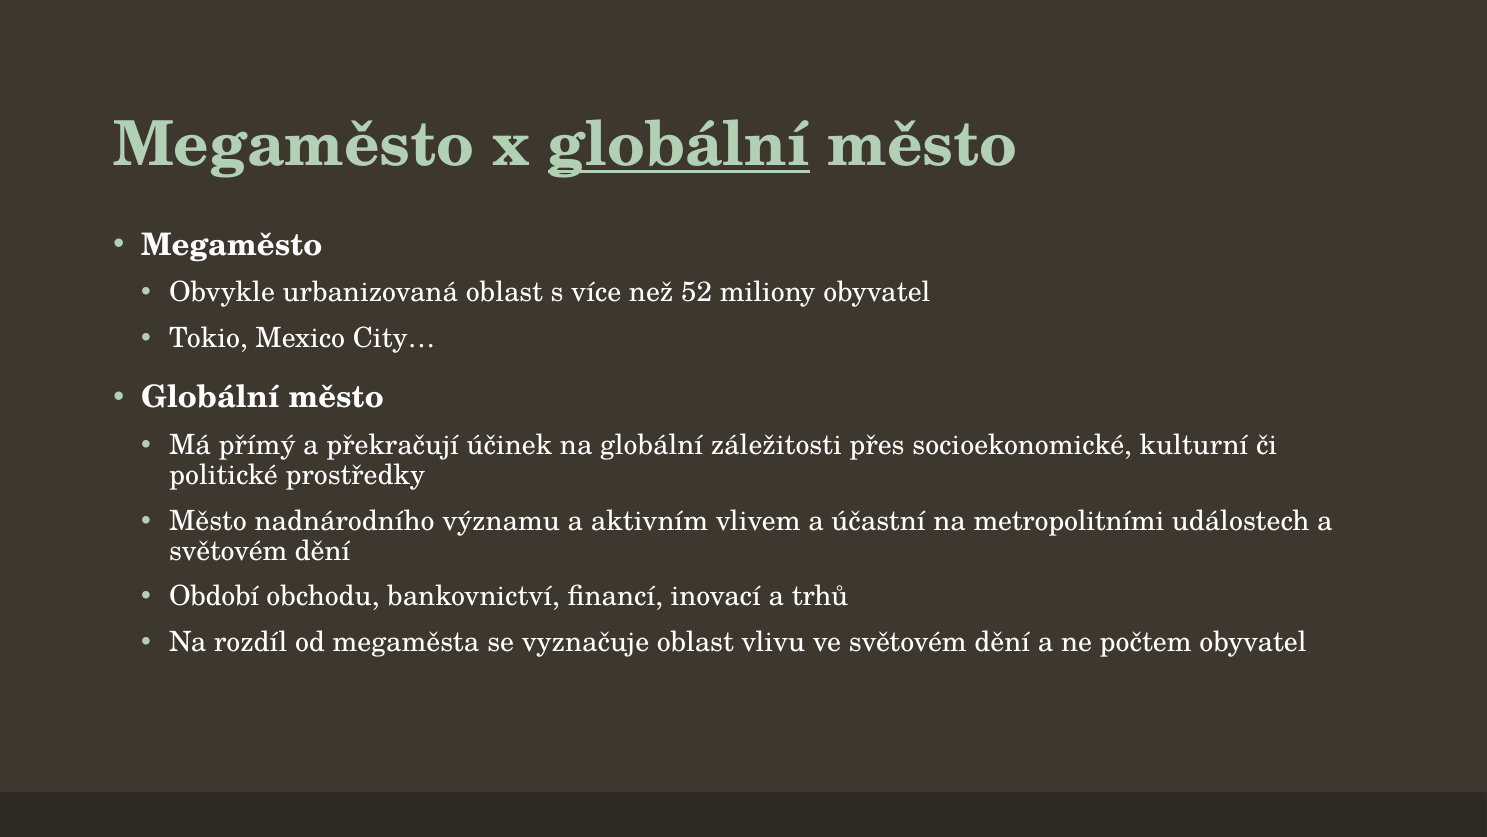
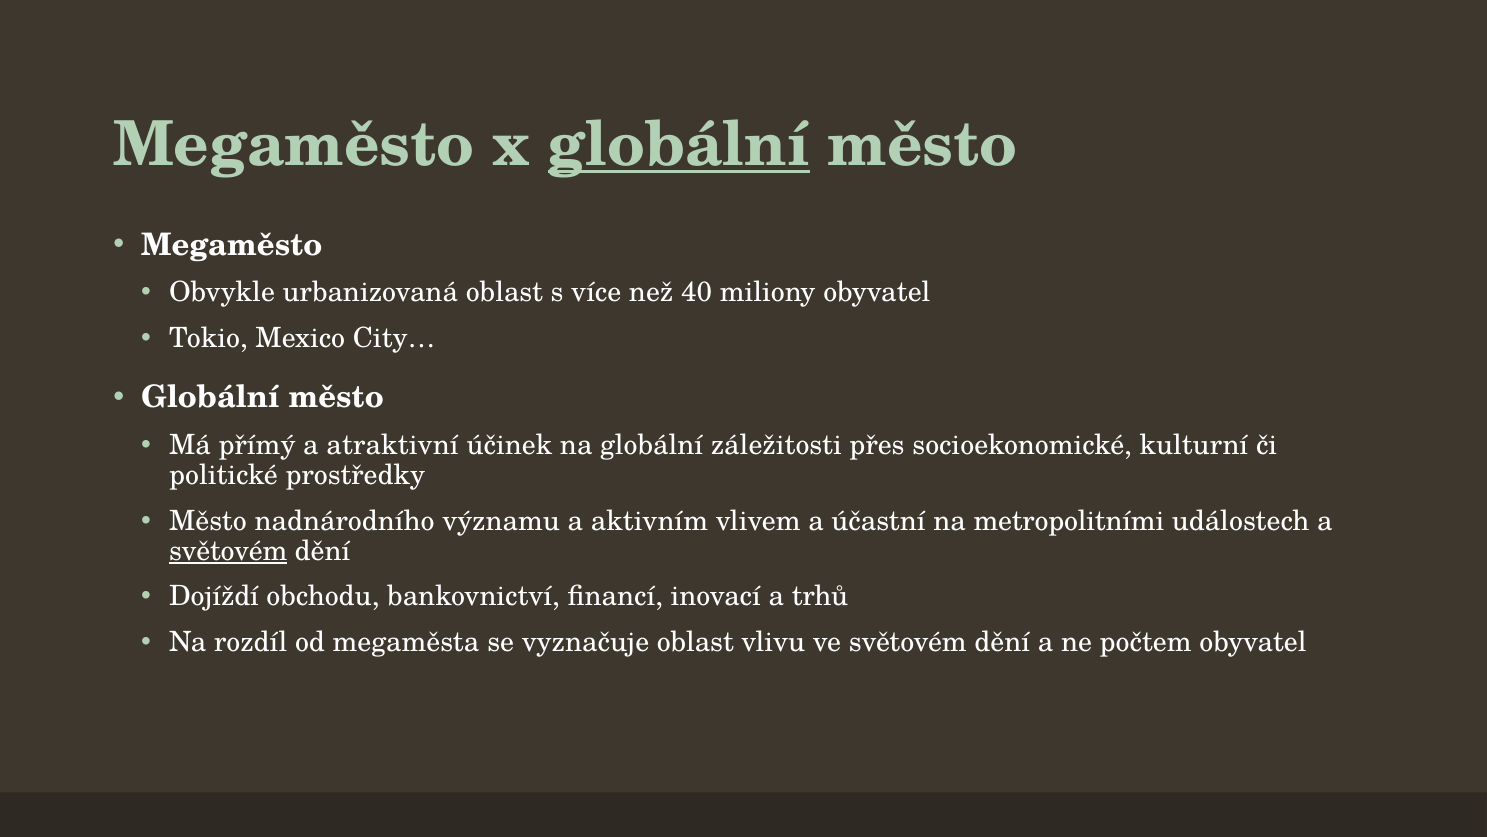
52: 52 -> 40 (697, 292)
překračují: překračují -> atraktivní (393, 445)
světovém underline: none -> present (228, 551)
Období: Období -> Dojíždí (214, 596)
